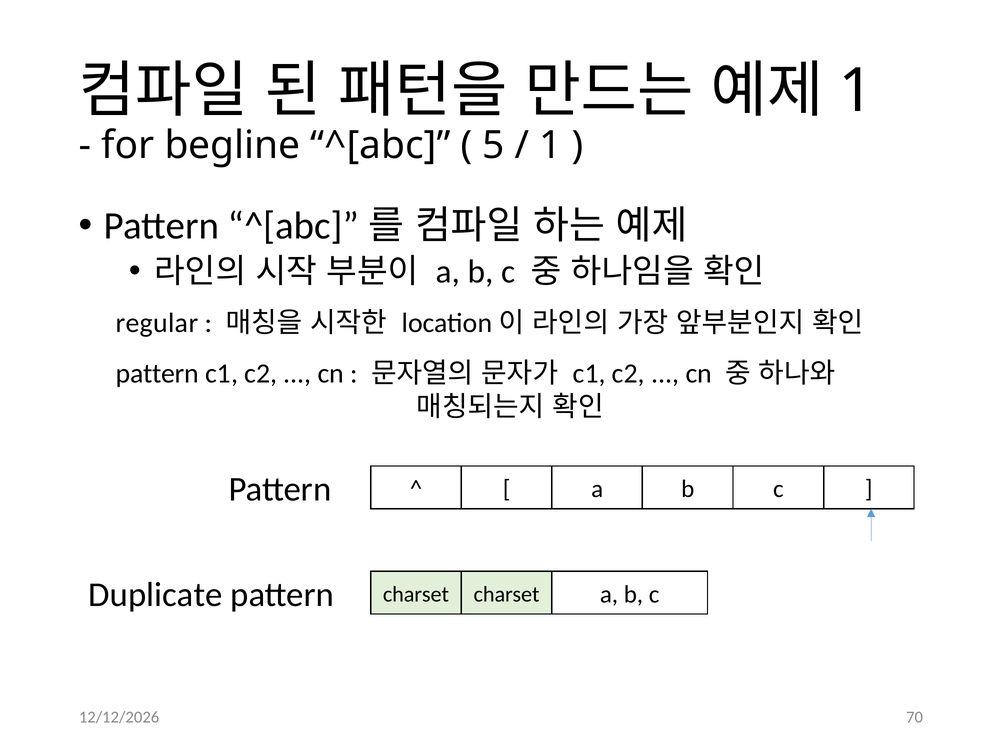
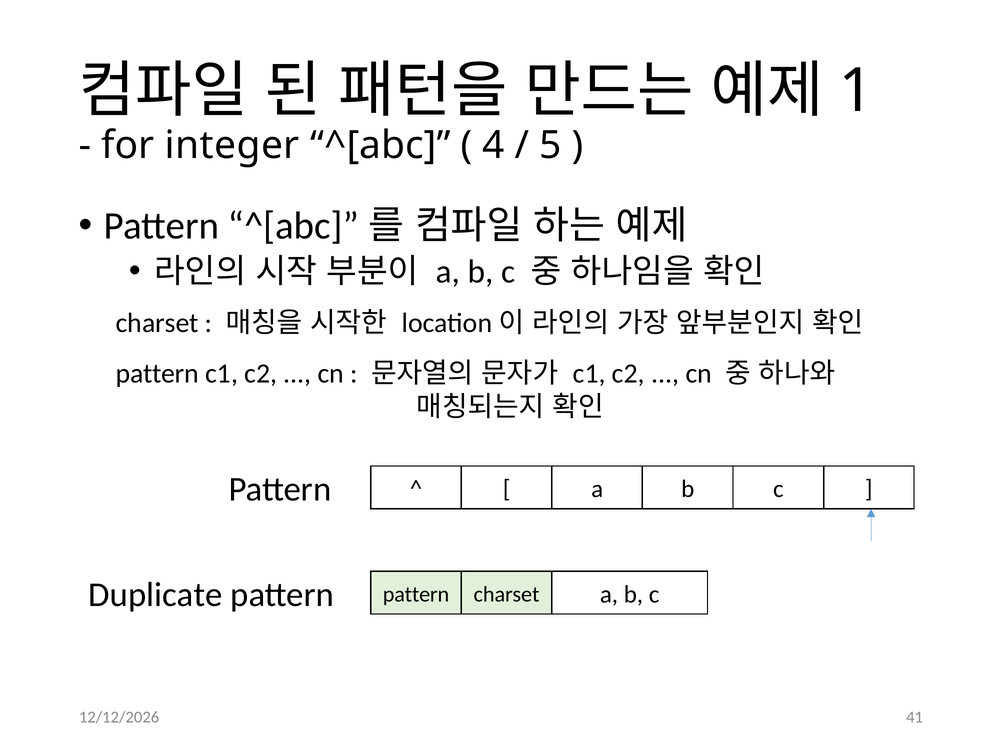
begline: begline -> integer (232, 145)
5: 5 -> 4 (494, 145)
1: 1 -> 5 (550, 145)
regular: regular -> charset (157, 323)
charset: charset -> pattern (416, 595)
70: 70 -> 41 (915, 718)
